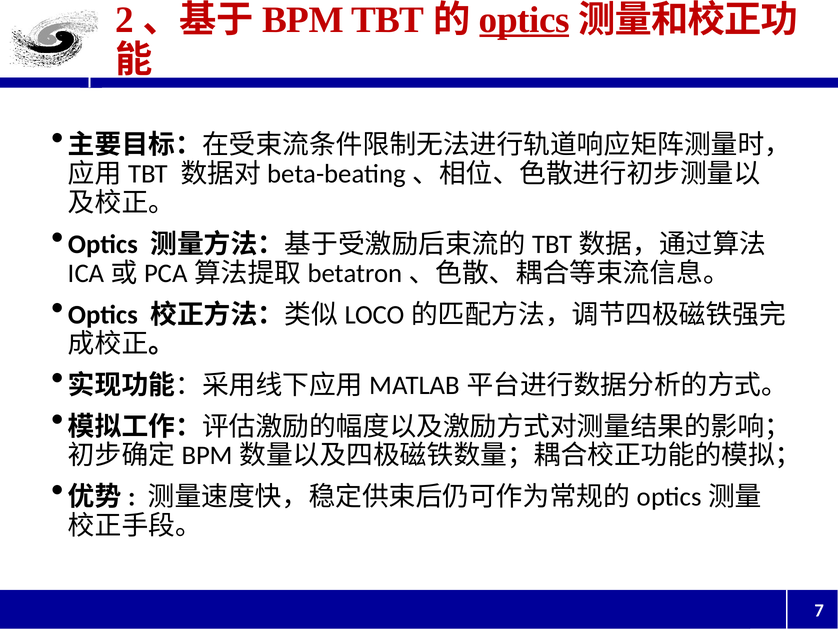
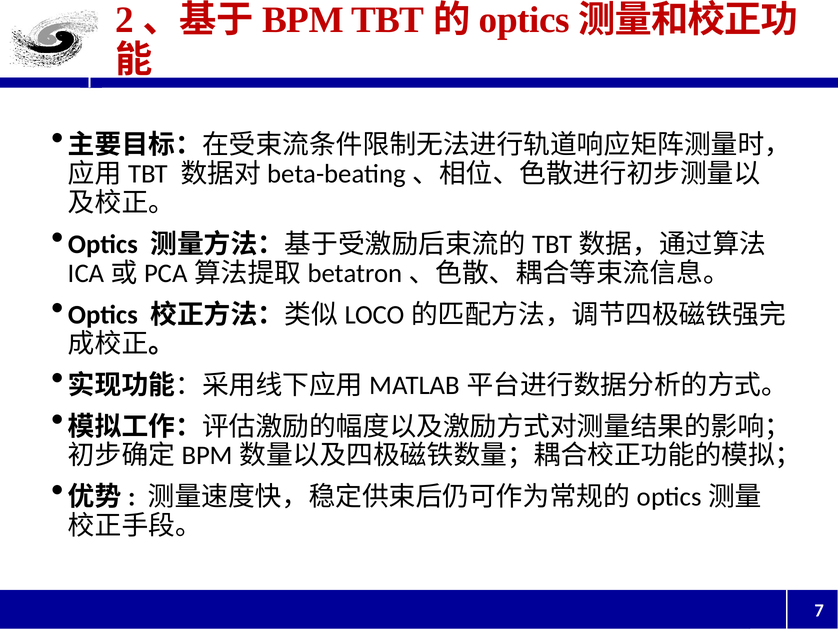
optics underline: present -> none (524, 20)
